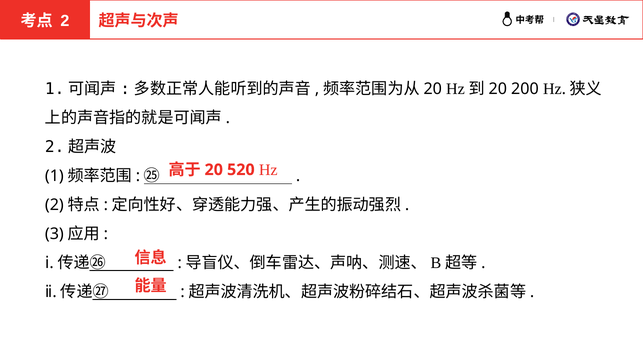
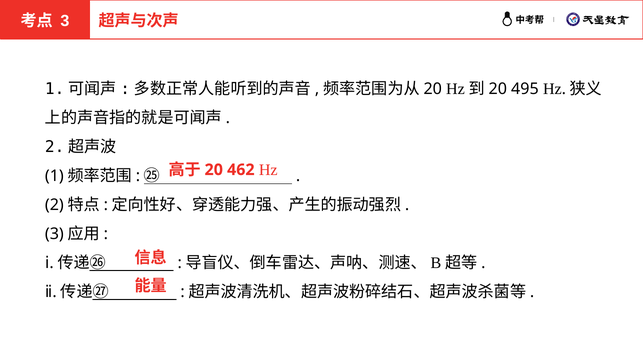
2: 2 -> 3 (65, 21)
200: 200 -> 495 (525, 89)
520: 520 -> 462 (241, 170)
